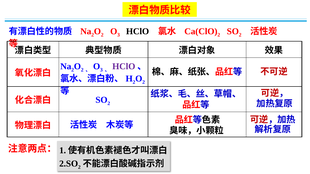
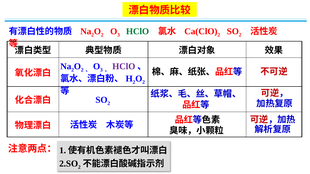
HClO colour: black -> green (138, 31)
